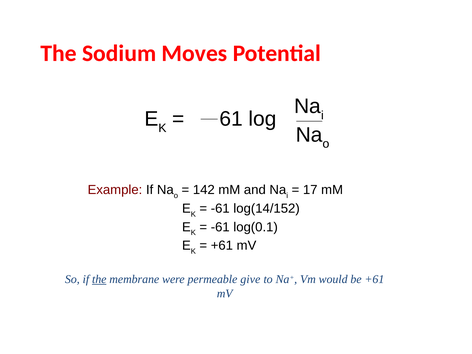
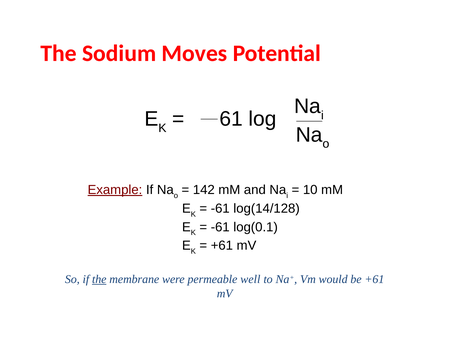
Example underline: none -> present (115, 190)
17: 17 -> 10 (310, 190)
log(14/152: log(14/152 -> log(14/128 (267, 208)
give: give -> well (250, 279)
